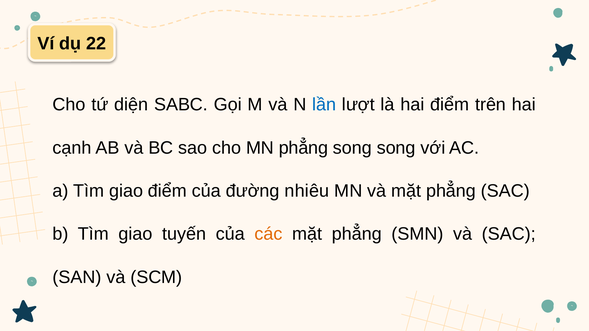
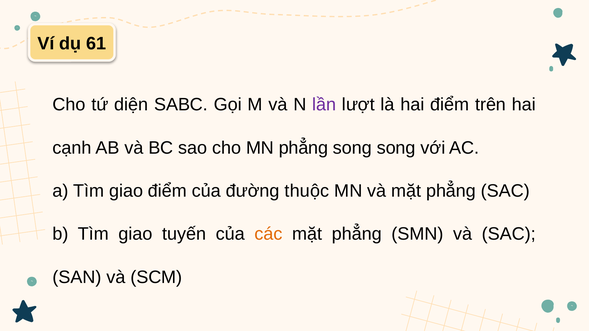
22: 22 -> 61 (96, 44)
lần colour: blue -> purple (324, 105)
nhiêu: nhiêu -> thuộc (307, 191)
